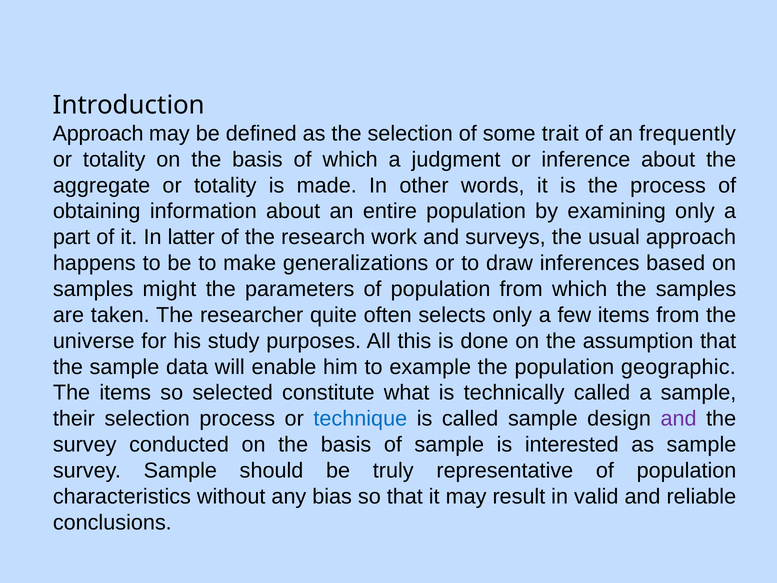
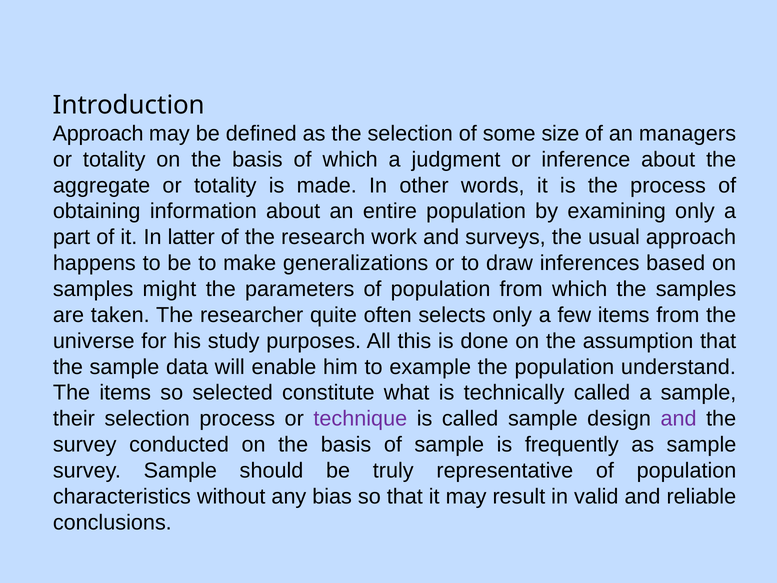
trait: trait -> size (560, 134)
frequently: frequently -> managers (688, 134)
geographic: geographic -> understand (678, 367)
technique colour: blue -> purple (360, 419)
interested: interested -> frequently (572, 444)
